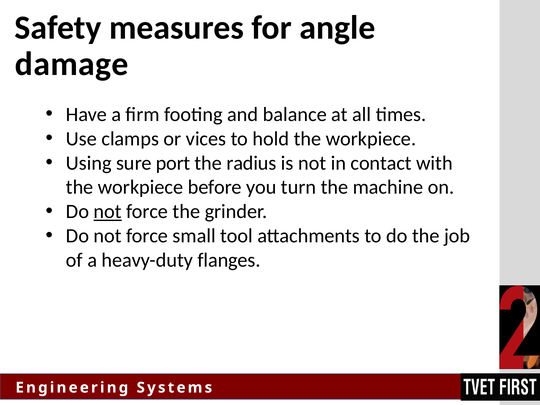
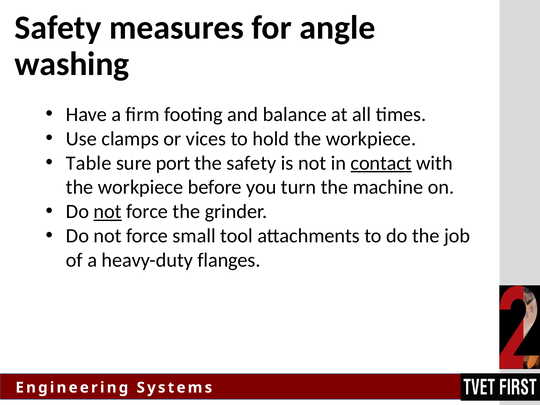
damage: damage -> washing (72, 64)
Using: Using -> Table (89, 163)
the radius: radius -> safety (251, 163)
contact underline: none -> present (381, 163)
